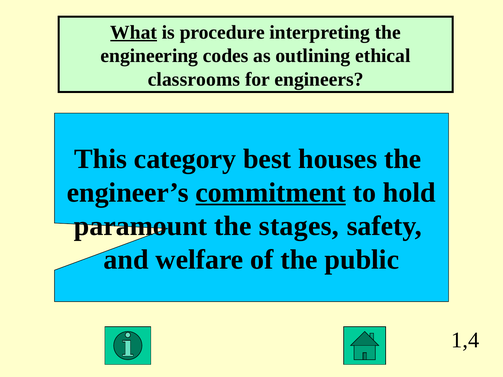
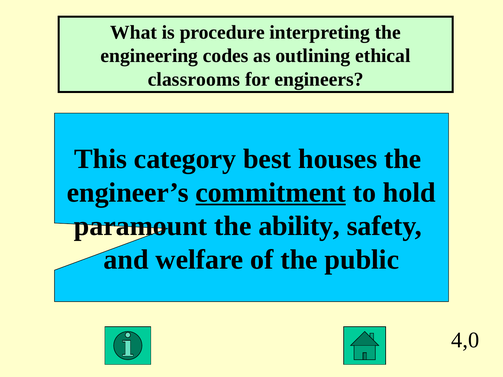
What underline: present -> none (134, 32)
stages: stages -> ability (299, 226)
1,4: 1,4 -> 4,0 (465, 340)
